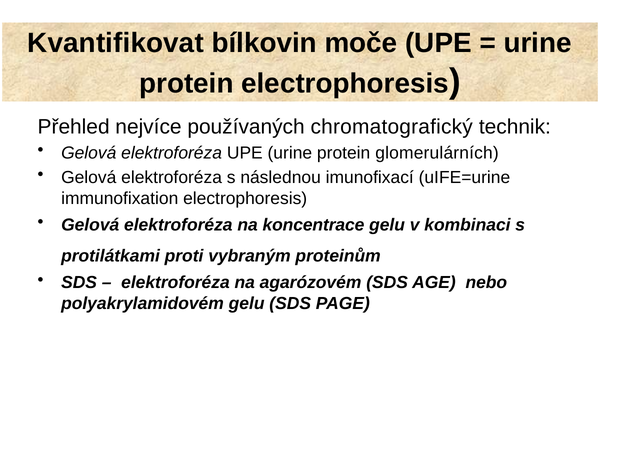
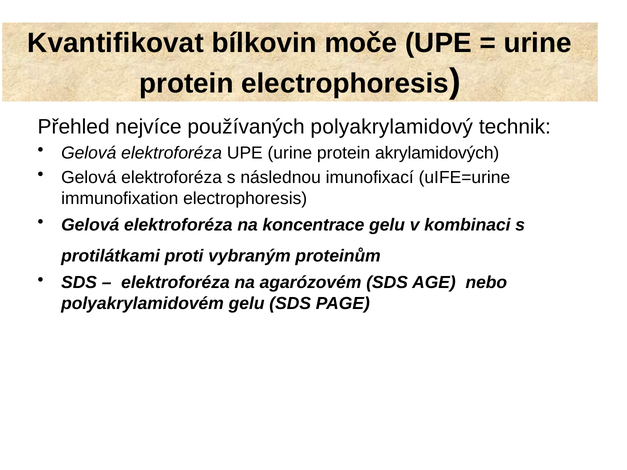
chromatografický: chromatografický -> polyakrylamidový (392, 127)
glomerulárních: glomerulárních -> akrylamidových (437, 153)
